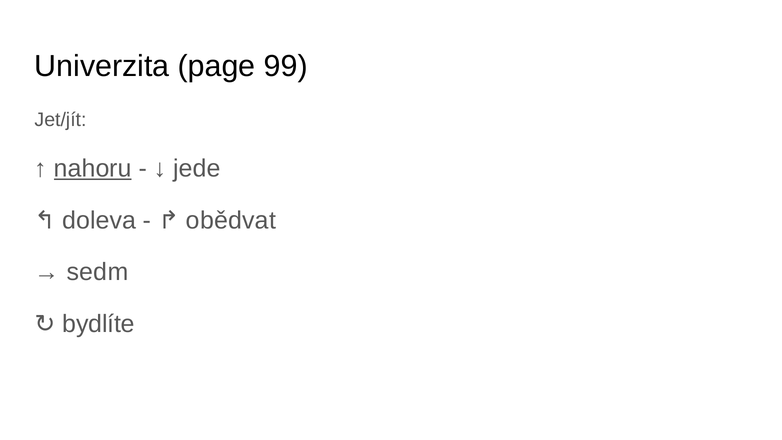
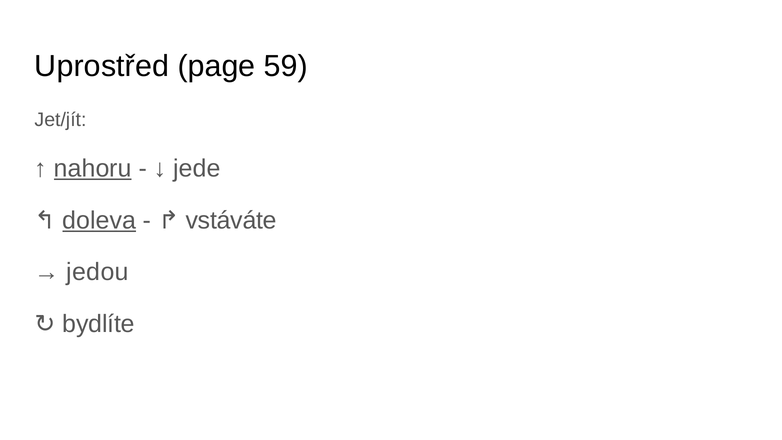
Univerzita: Univerzita -> Uprostřed (102, 66)
99: 99 -> 59 (286, 66)
doleva underline: none -> present (99, 220)
obědvat: obědvat -> vstáváte (231, 220)
sedm: sedm -> jedou (97, 272)
